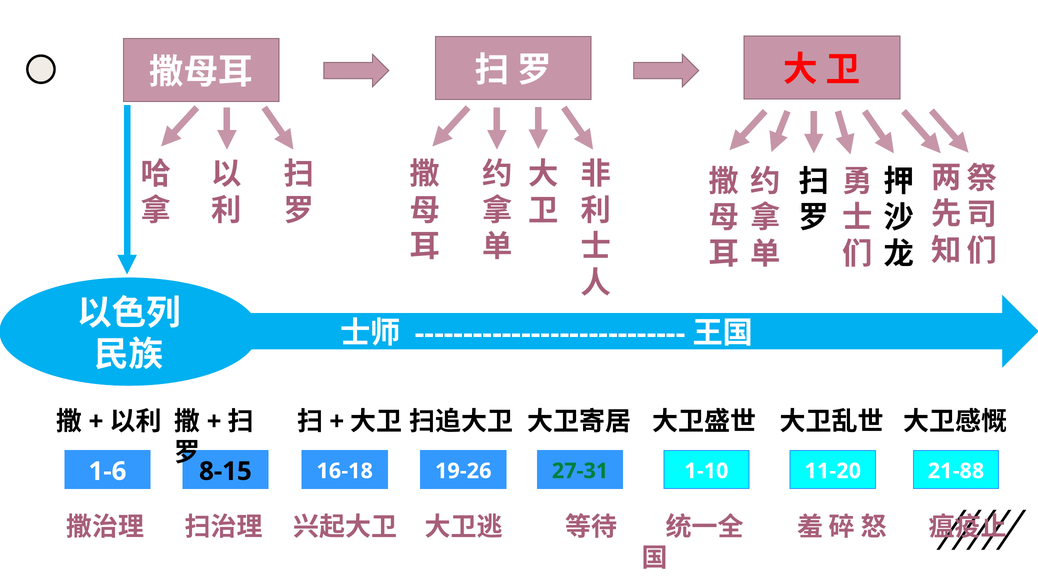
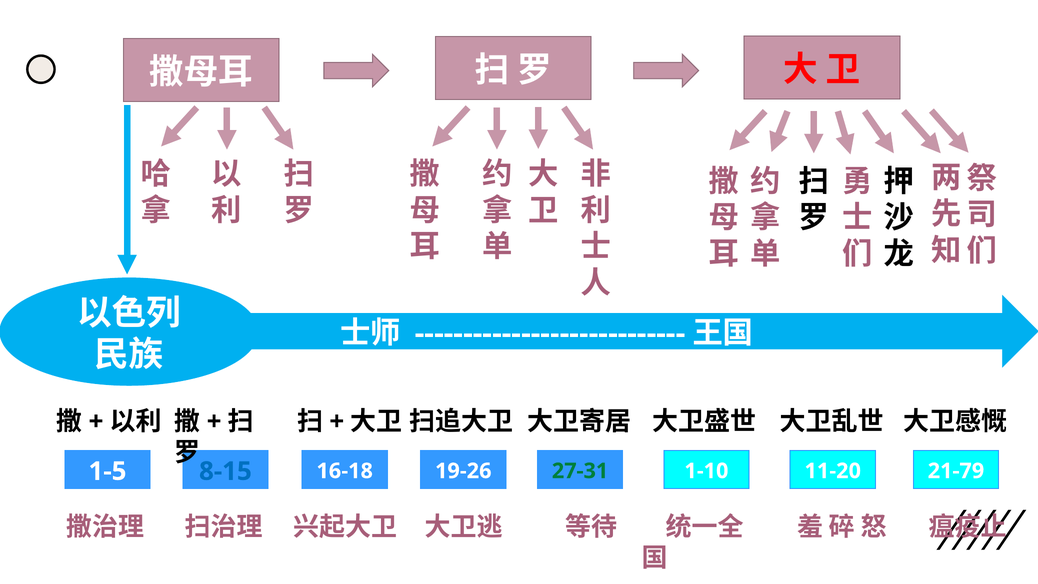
1-6: 1-6 -> 1-5 (107, 471)
8-15 colour: black -> blue (225, 471)
21-88: 21-88 -> 21-79 (956, 471)
